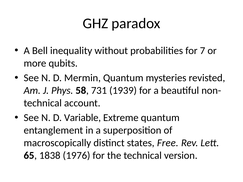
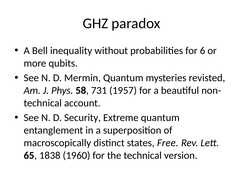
7: 7 -> 6 (203, 51)
1939: 1939 -> 1957 (123, 91)
Variable: Variable -> Security (82, 118)
1976: 1976 -> 1960 (76, 156)
